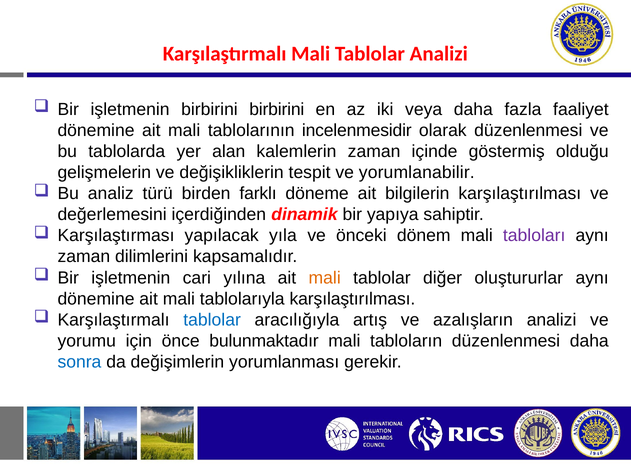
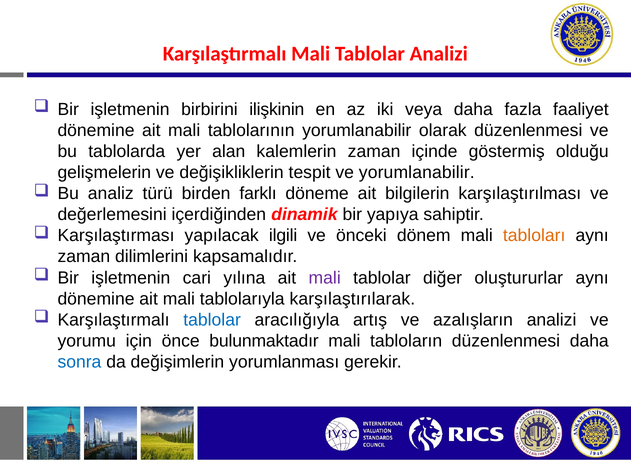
birbirini birbirini: birbirini -> ilişkinin (277, 110)
tablolarının incelenmesidir: incelenmesidir -> yorumlanabilir (357, 131)
yıla: yıla -> ilgili (283, 236)
tabloları colour: purple -> orange (534, 236)
mali colour: orange -> purple (325, 278)
tablolarıyla karşılaştırılması: karşılaştırılması -> karşılaştırılarak (352, 299)
